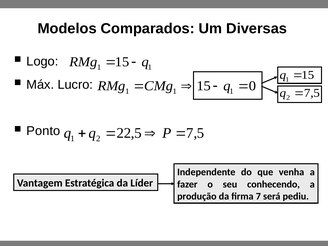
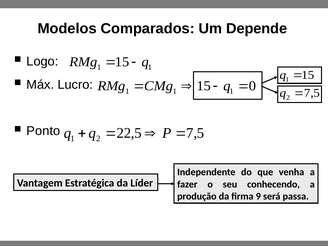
Diversas: Diversas -> Depende (257, 29)
firma 7: 7 -> 9 (258, 196)
pediu: pediu -> passa (296, 196)
